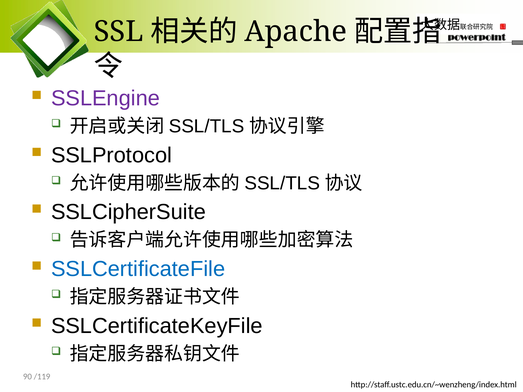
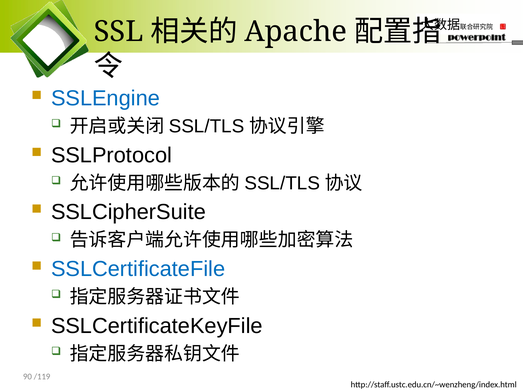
SSLEngine colour: purple -> blue (105, 98)
